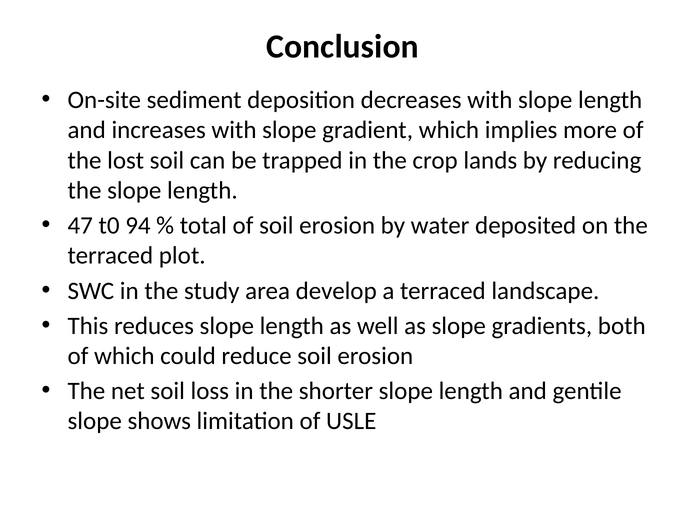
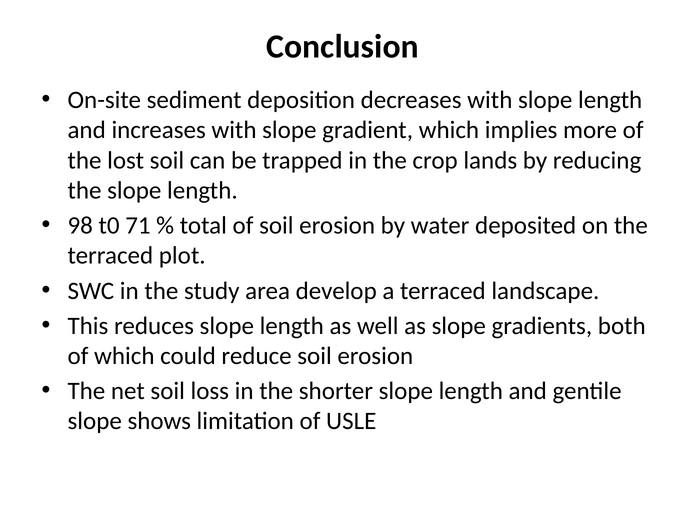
47: 47 -> 98 (80, 225)
94: 94 -> 71 (138, 225)
